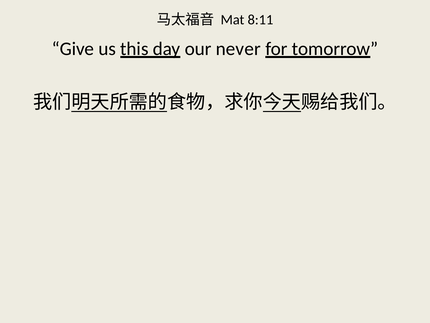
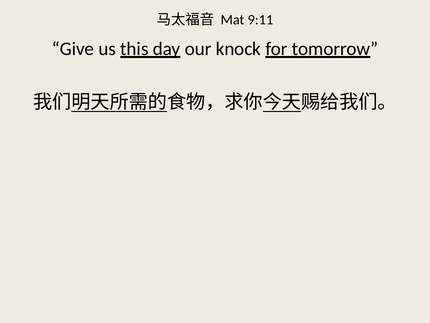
8:11: 8:11 -> 9:11 (260, 20)
never: never -> knock (238, 49)
